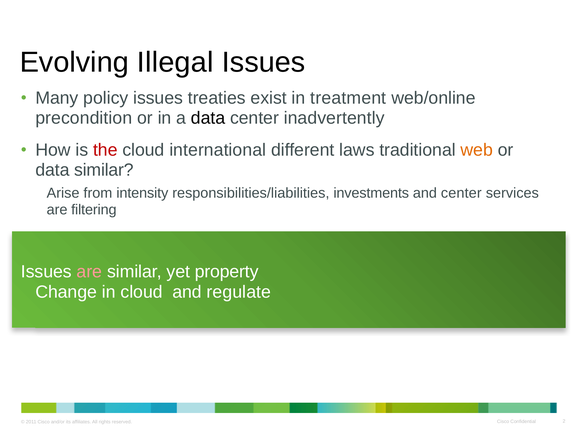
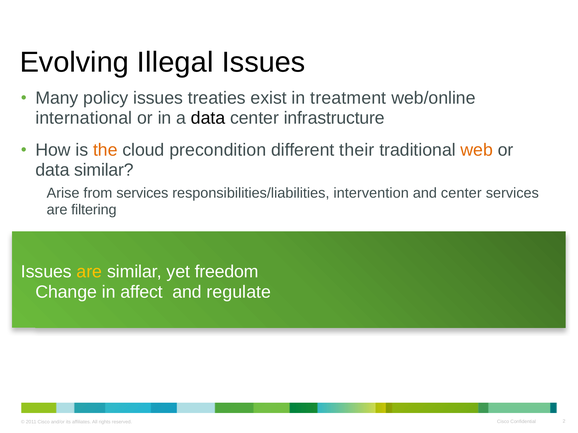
precondition: precondition -> international (84, 118)
inadvertently: inadvertently -> infrastructure (334, 118)
the colour: red -> orange (105, 150)
international: international -> precondition (218, 150)
laws: laws -> their (357, 150)
from intensity: intensity -> services (142, 193)
investments: investments -> intervention (371, 193)
are colour: pink -> yellow (89, 272)
property: property -> freedom (227, 272)
in cloud: cloud -> affect (142, 292)
